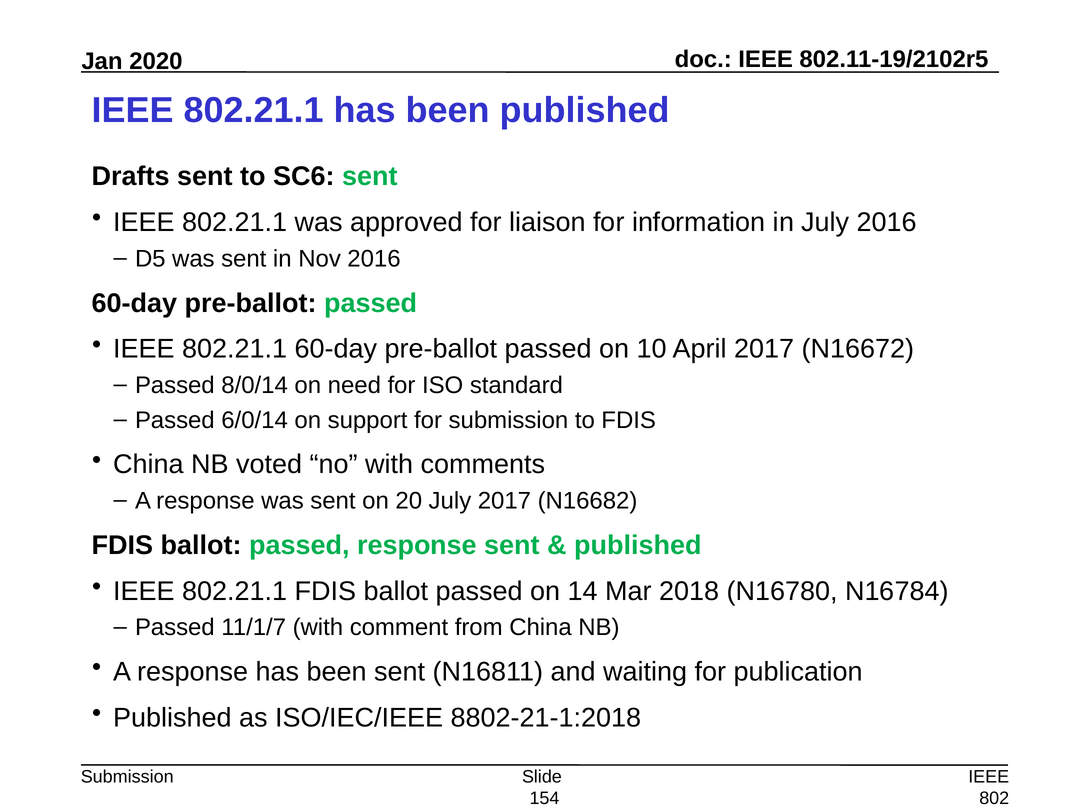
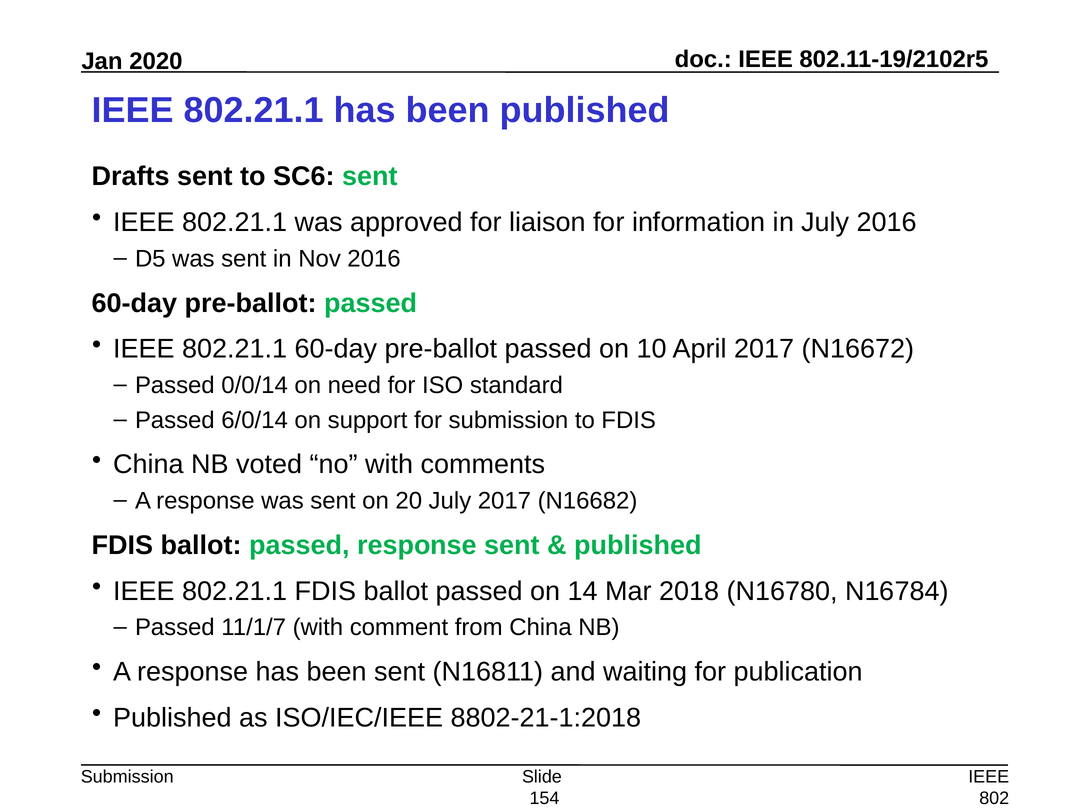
8/0/14: 8/0/14 -> 0/0/14 (255, 385)
